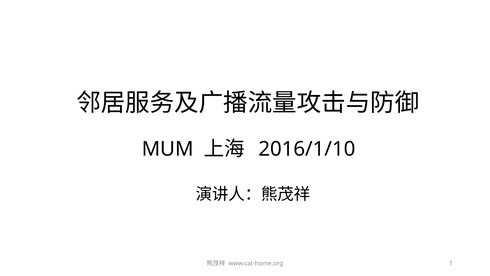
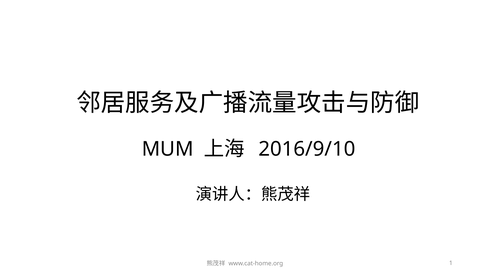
2016/1/10: 2016/1/10 -> 2016/9/10 (307, 149)
